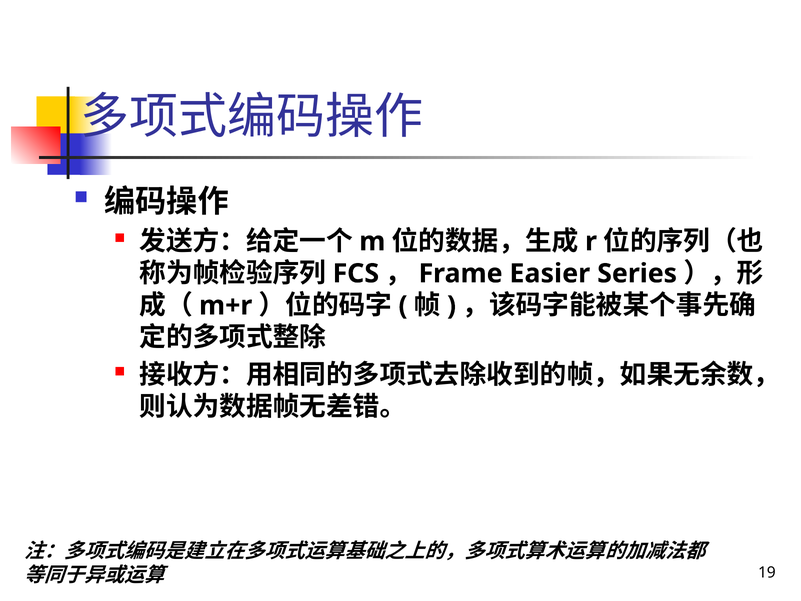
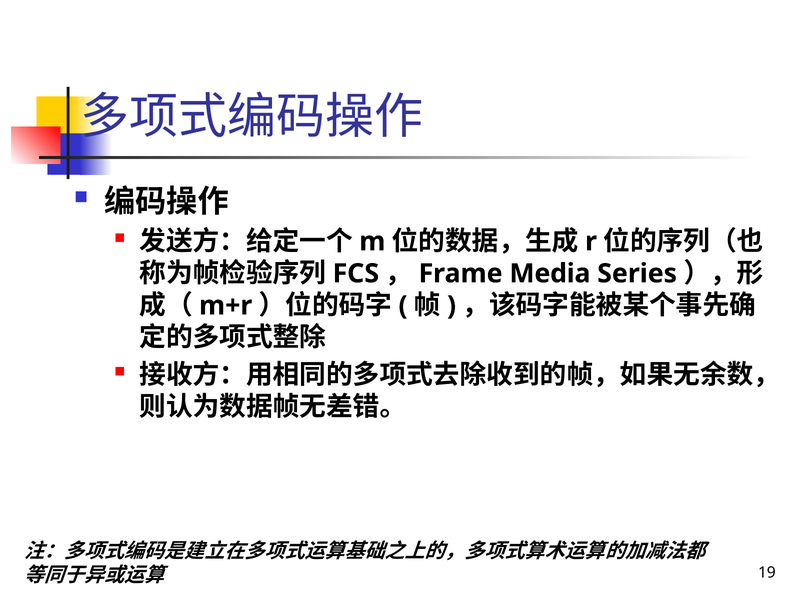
Easier: Easier -> Media (550, 273)
